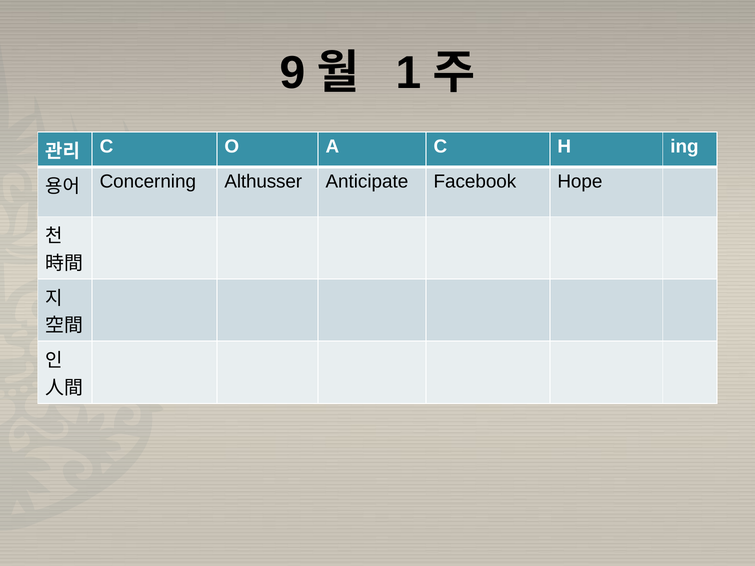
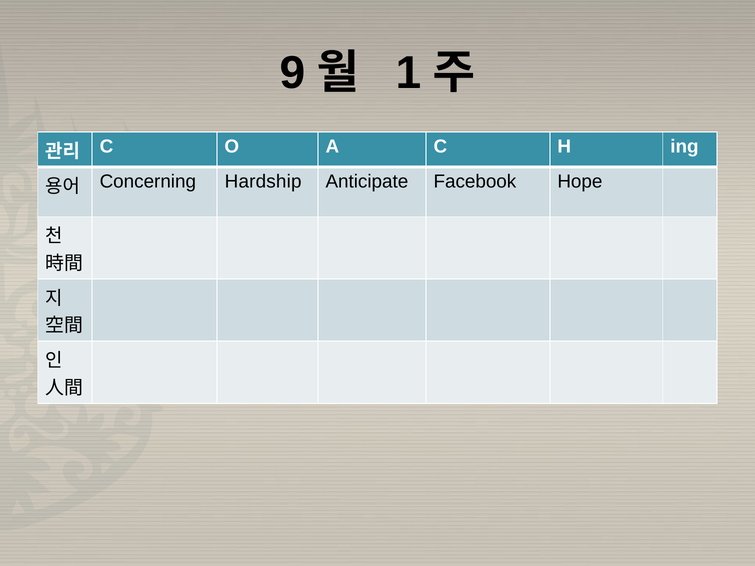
Althusser: Althusser -> Hardship (263, 182)
